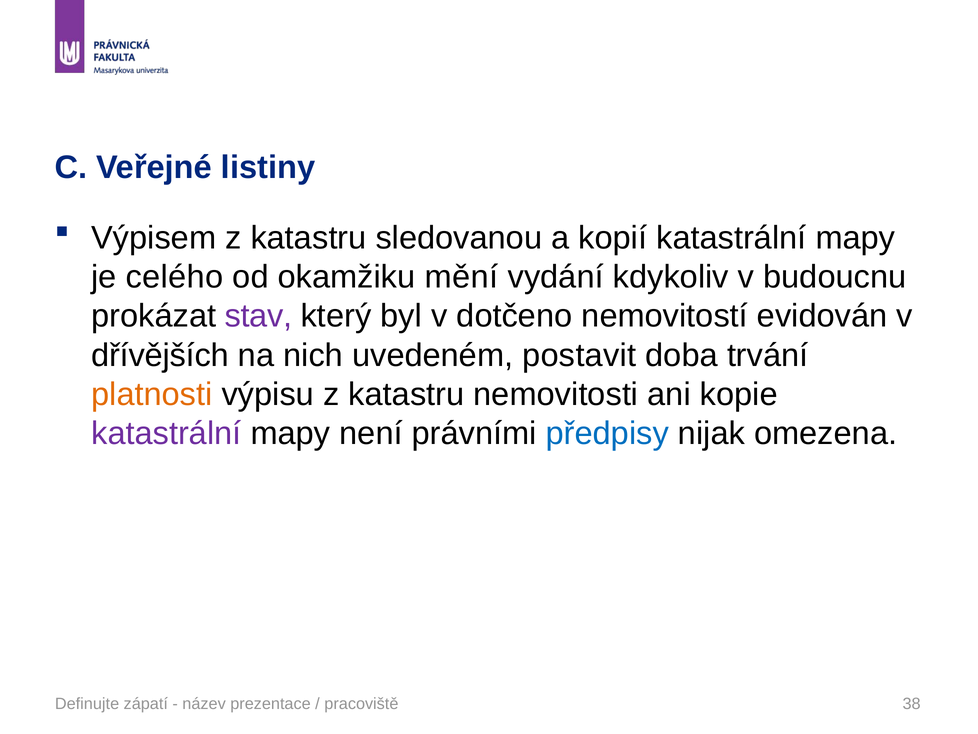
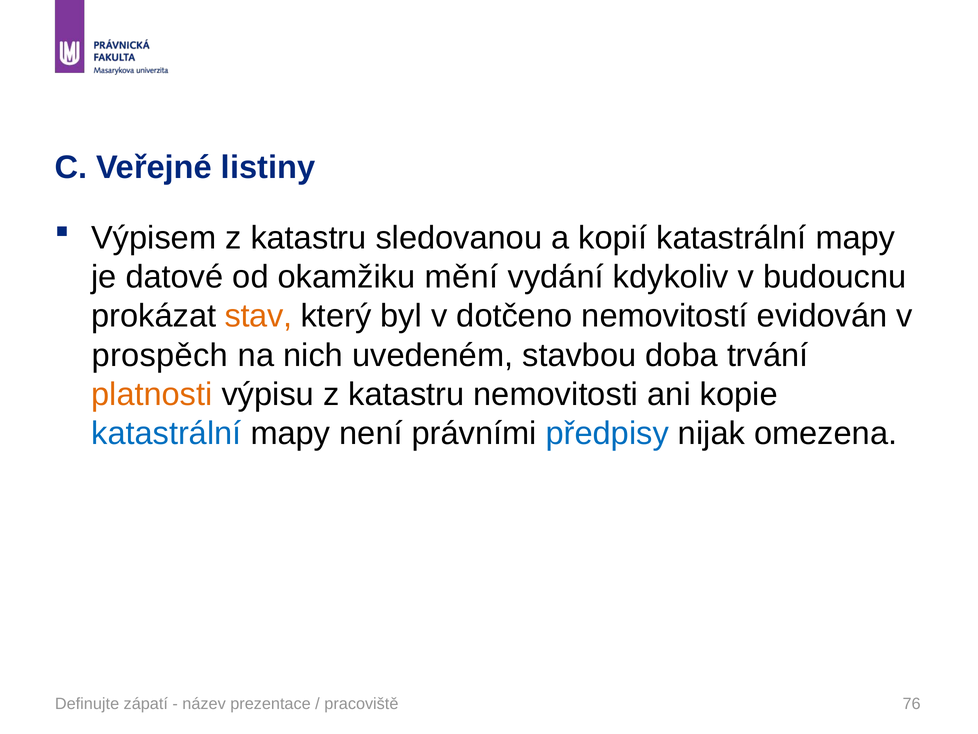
celého: celého -> datové (175, 277)
stav colour: purple -> orange (259, 316)
dřívějších: dřívějších -> prospěch (160, 355)
postavit: postavit -> stavbou (579, 355)
katastrální colour: purple -> blue (166, 433)
38: 38 -> 76 (912, 704)
